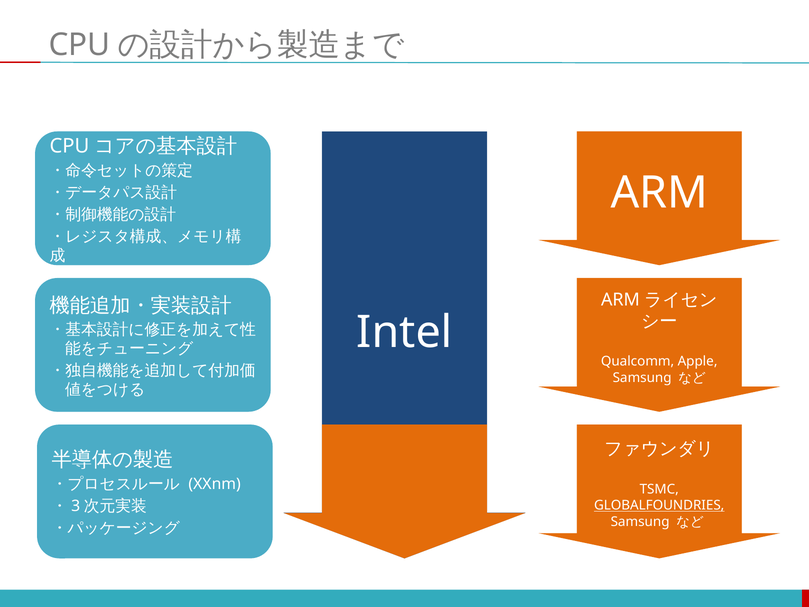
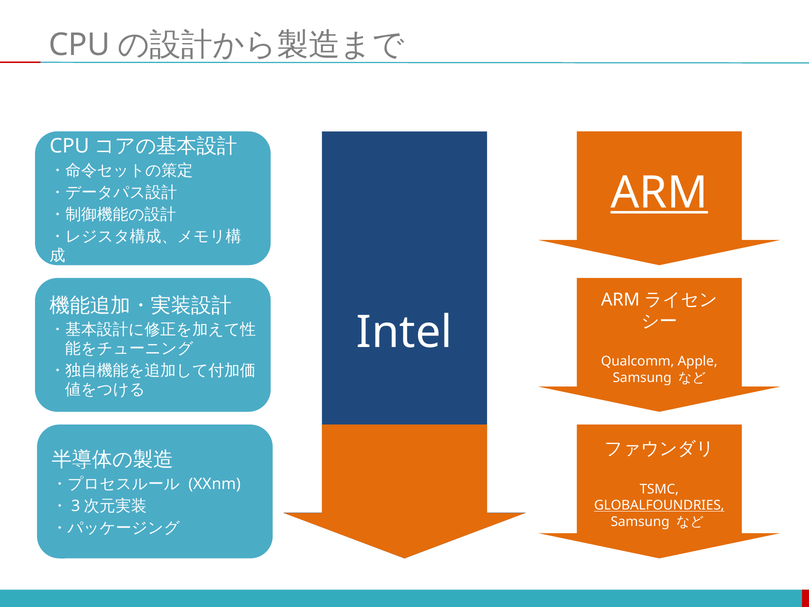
ARM underline: none -> present (659, 193)
